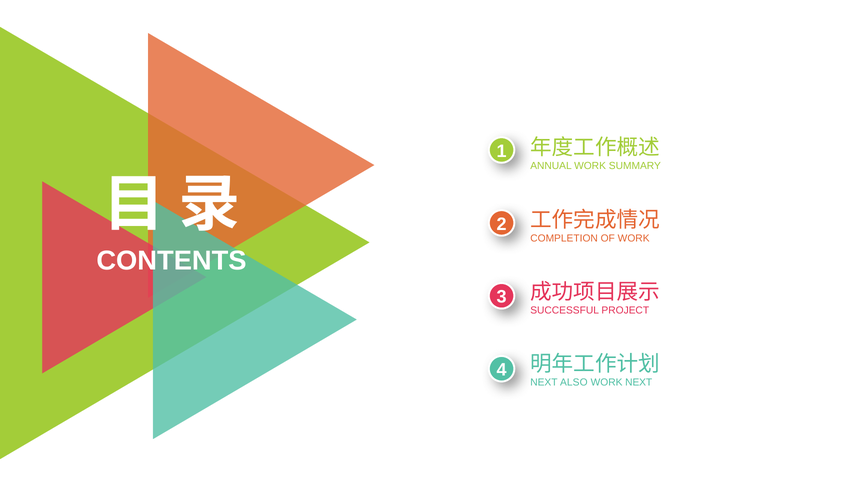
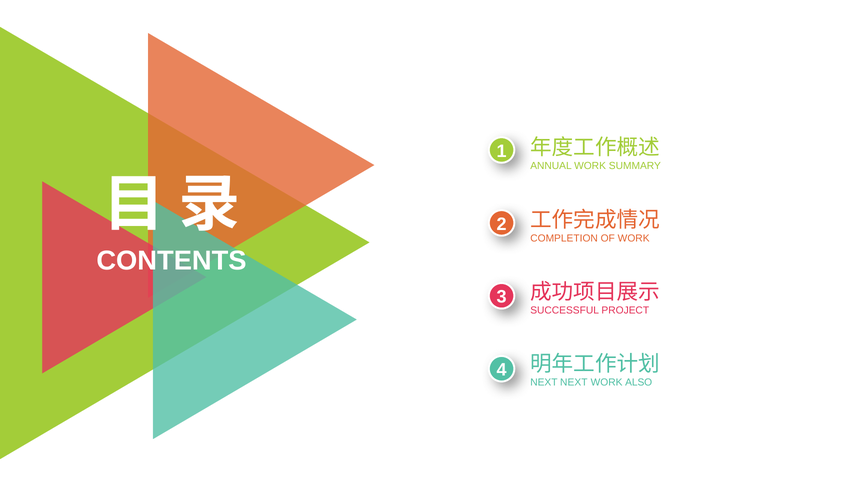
NEXT ALSO: ALSO -> NEXT (574, 382)
WORK NEXT: NEXT -> ALSO (639, 382)
